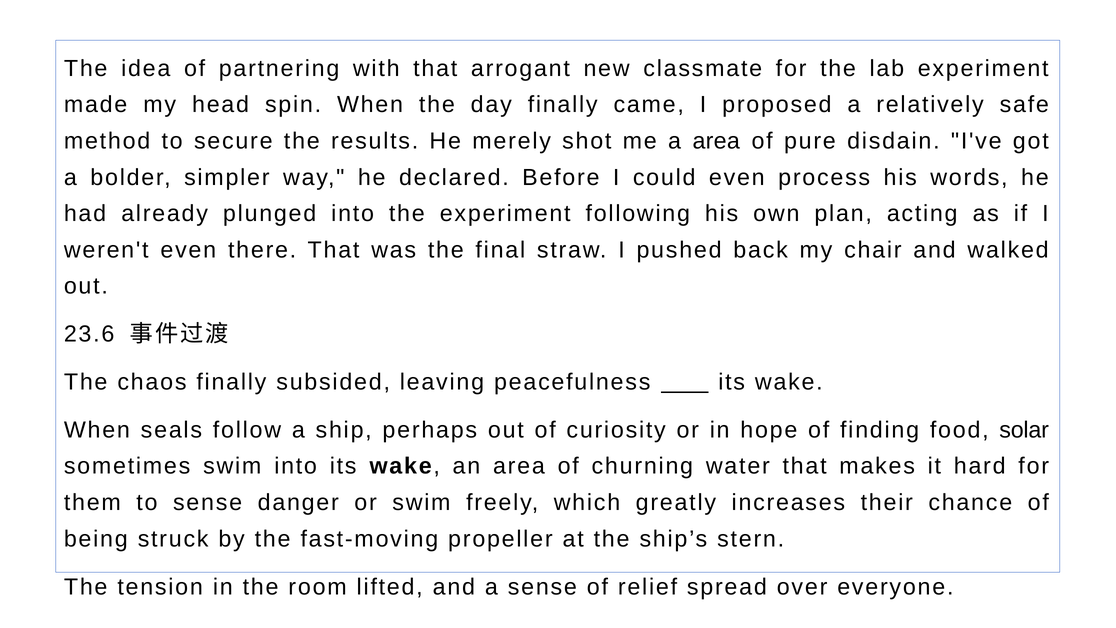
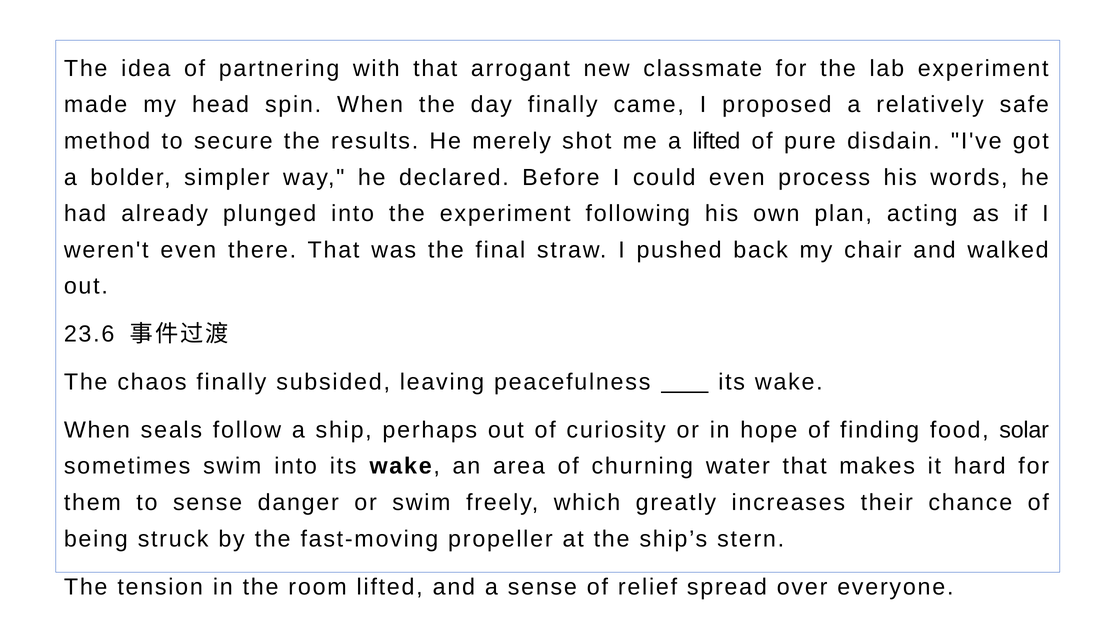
a area: area -> lifted (716, 141)
